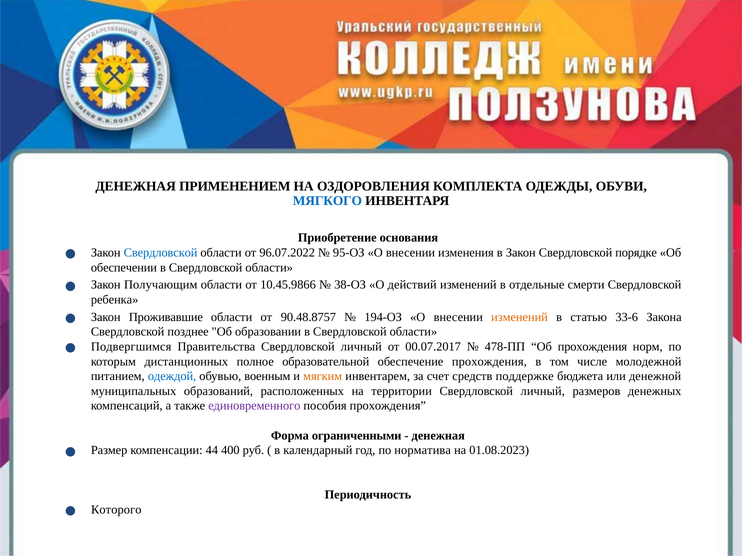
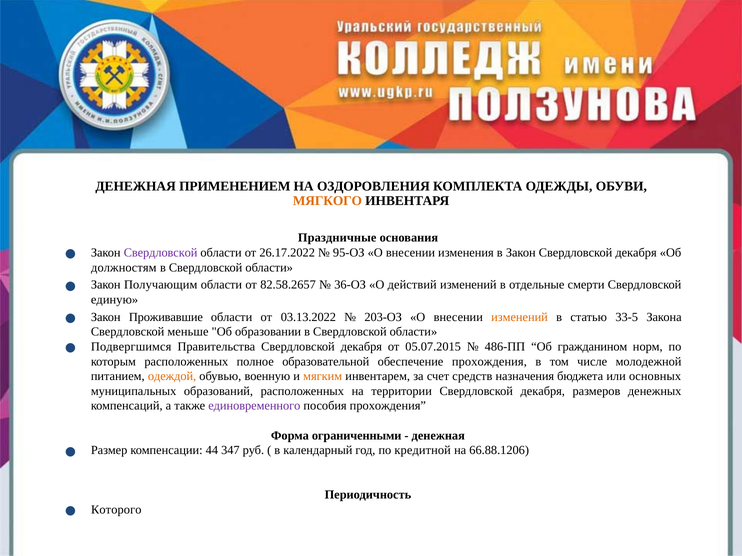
МЯГКОГО colour: blue -> orange (327, 201)
Приобретение: Приобретение -> Праздничные (337, 238)
Свердловской colour: blue -> purple (161, 253)
96.07.2022: 96.07.2022 -> 26.17.2022 (287, 253)
Закон Свердловской порядке: порядке -> декабря (636, 253)
обеспечении: обеспечении -> должностям (124, 268)
10.45.9866: 10.45.9866 -> 82.58.2657 (288, 285)
38-ОЗ: 38-ОЗ -> 36-ОЗ (350, 285)
ребенка: ребенка -> единую (115, 300)
90.48.8757: 90.48.8757 -> 03.13.2022 (308, 317)
194-ОЗ: 194-ОЗ -> 203-ОЗ (383, 317)
33-6: 33-6 -> 33-5 (627, 317)
позднее: позднее -> меньше (188, 332)
Правительства Свердловской личный: личный -> декабря (361, 347)
00.07.2017: 00.07.2017 -> 05.07.2015 (433, 347)
478-ПП: 478-ПП -> 486-ПП (505, 347)
Об прохождения: прохождения -> гражданином (592, 347)
которым дистанционных: дистанционных -> расположенных (186, 362)
одеждой colour: blue -> orange (172, 377)
военным: военным -> военную (267, 377)
поддержке: поддержке -> назначения (525, 377)
денежной: денежной -> основных (655, 377)
территории Свердловской личный: личный -> декабря (543, 391)
400: 400 -> 347 (230, 451)
норматива: норматива -> кредитной (423, 451)
01.08.2023: 01.08.2023 -> 66.88.1206 (499, 451)
